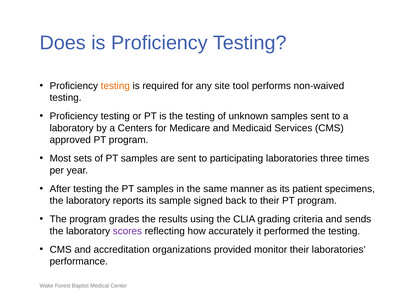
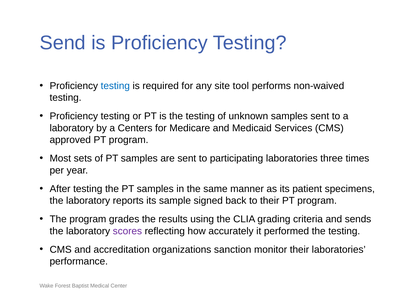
Does: Does -> Send (63, 43)
testing colour: orange -> blue (115, 86)
provided: provided -> sanction (233, 249)
